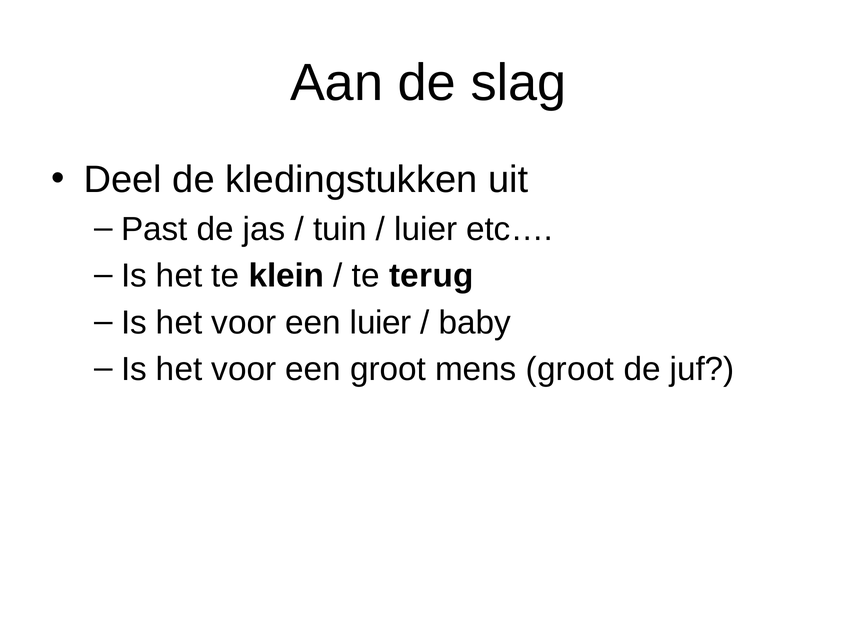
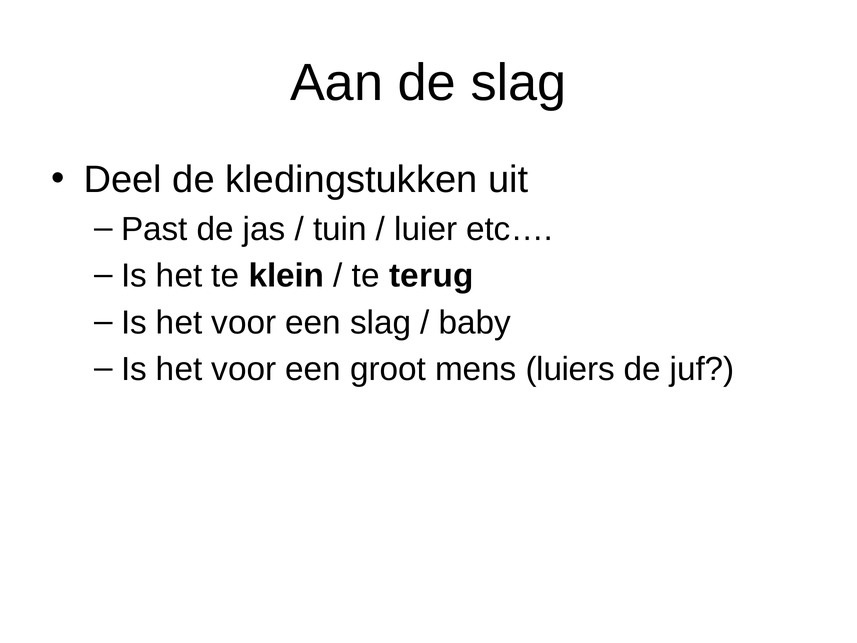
een luier: luier -> slag (381, 322)
mens groot: groot -> luiers (570, 369)
